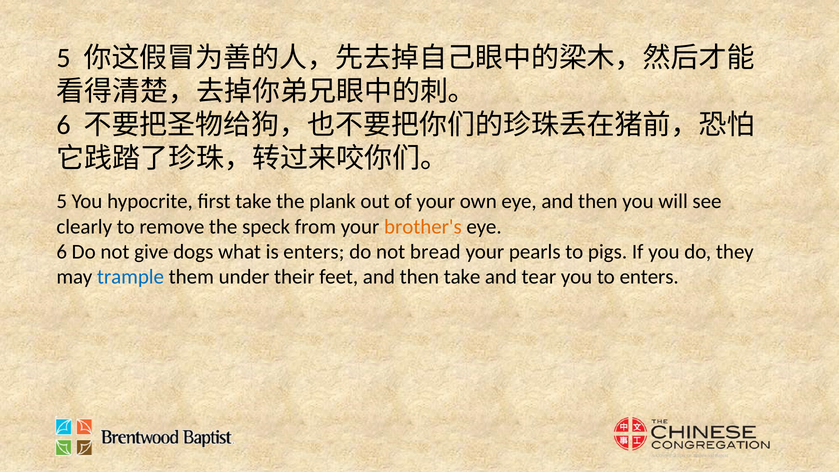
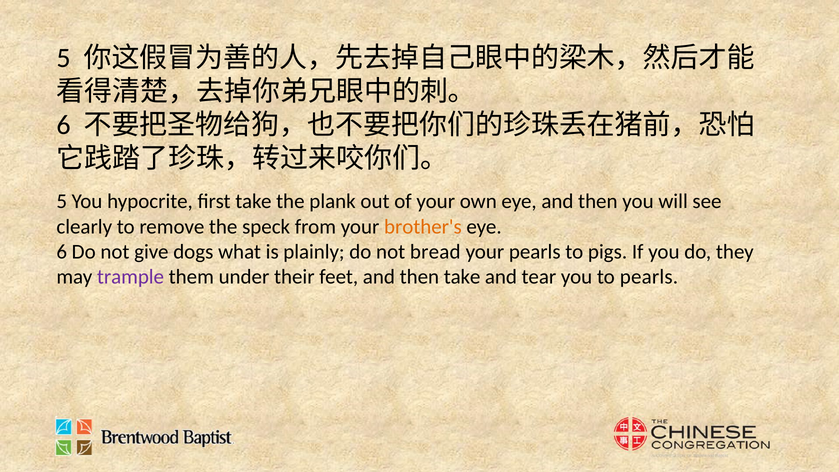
is enters: enters -> plainly (314, 252)
trample colour: blue -> purple (131, 277)
to enters: enters -> pearls (649, 277)
